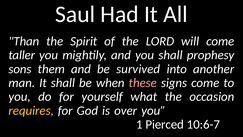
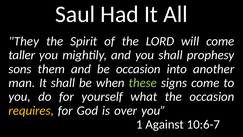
Than: Than -> They (24, 41)
be survived: survived -> occasion (138, 69)
these colour: pink -> light green (143, 83)
Pierced: Pierced -> Against (165, 124)
